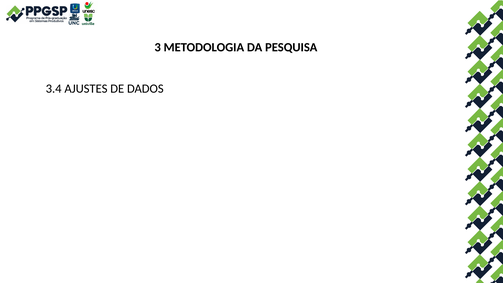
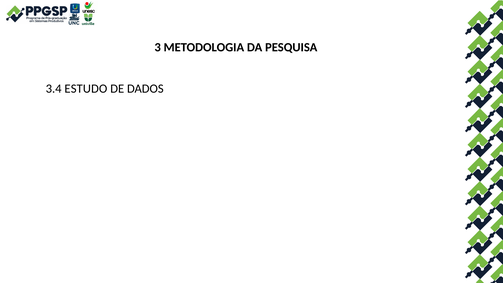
AJUSTES: AJUSTES -> ESTUDO (86, 89)
